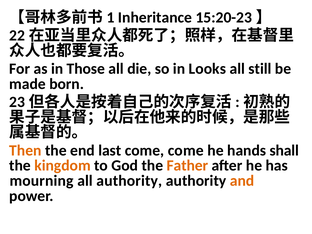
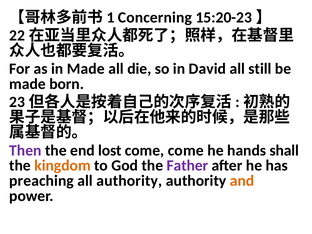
Inheritance: Inheritance -> Concerning (155, 17)
in Those: Those -> Made (86, 69)
Looks: Looks -> David (207, 69)
Then colour: orange -> purple (25, 150)
last: last -> lost (110, 150)
Father colour: orange -> purple (187, 166)
mourning: mourning -> preaching (42, 181)
